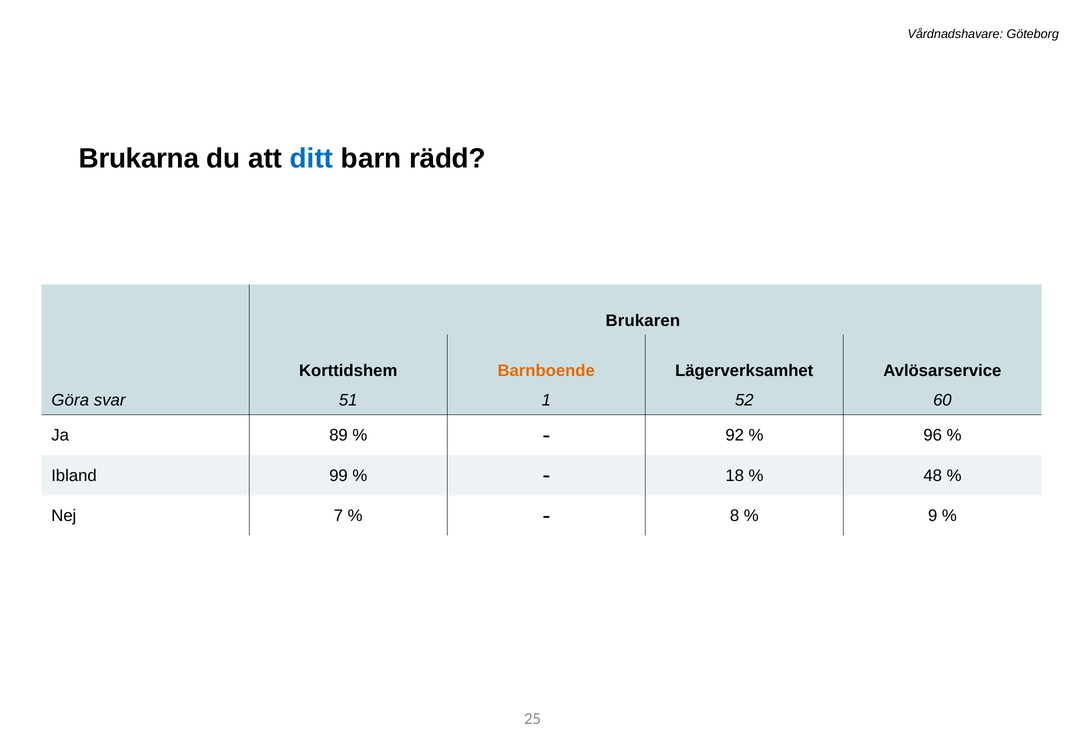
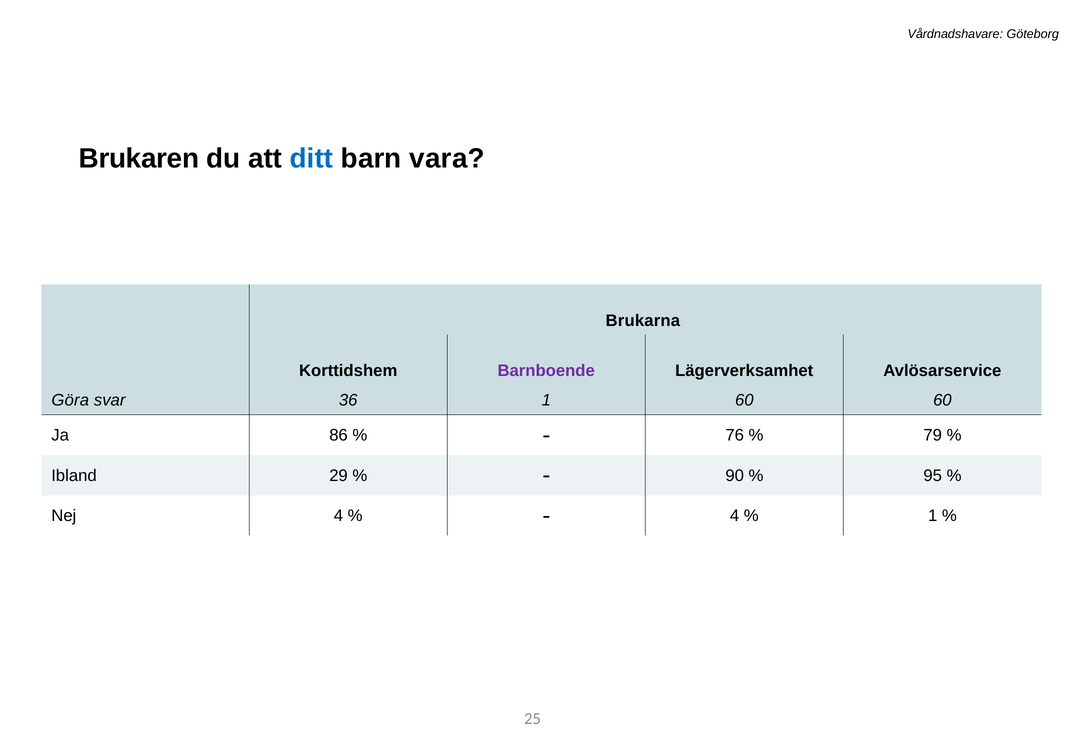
Brukarna: Brukarna -> Brukaren (139, 158)
rädd: rädd -> vara (447, 158)
Brukaren: Brukaren -> Brukarna (643, 320)
Barnboende colour: orange -> purple (546, 370)
51: 51 -> 36 (348, 400)
1 52: 52 -> 60 (744, 400)
89: 89 -> 86 (339, 435)
92: 92 -> 76 (735, 435)
96: 96 -> 79 (933, 435)
99: 99 -> 29 (339, 475)
18: 18 -> 90 (735, 475)
48: 48 -> 95 (933, 475)
Nej 7: 7 -> 4 (338, 515)
8: 8 -> 4 (735, 515)
9: 9 -> 1 (933, 515)
